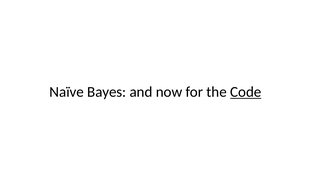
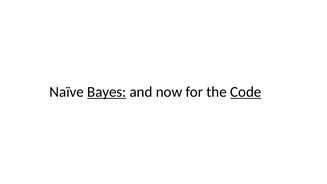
Bayes underline: none -> present (107, 92)
